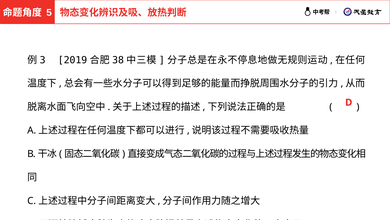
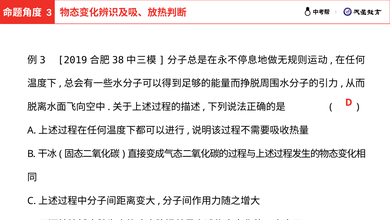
5: 5 -> 3 (49, 13)
